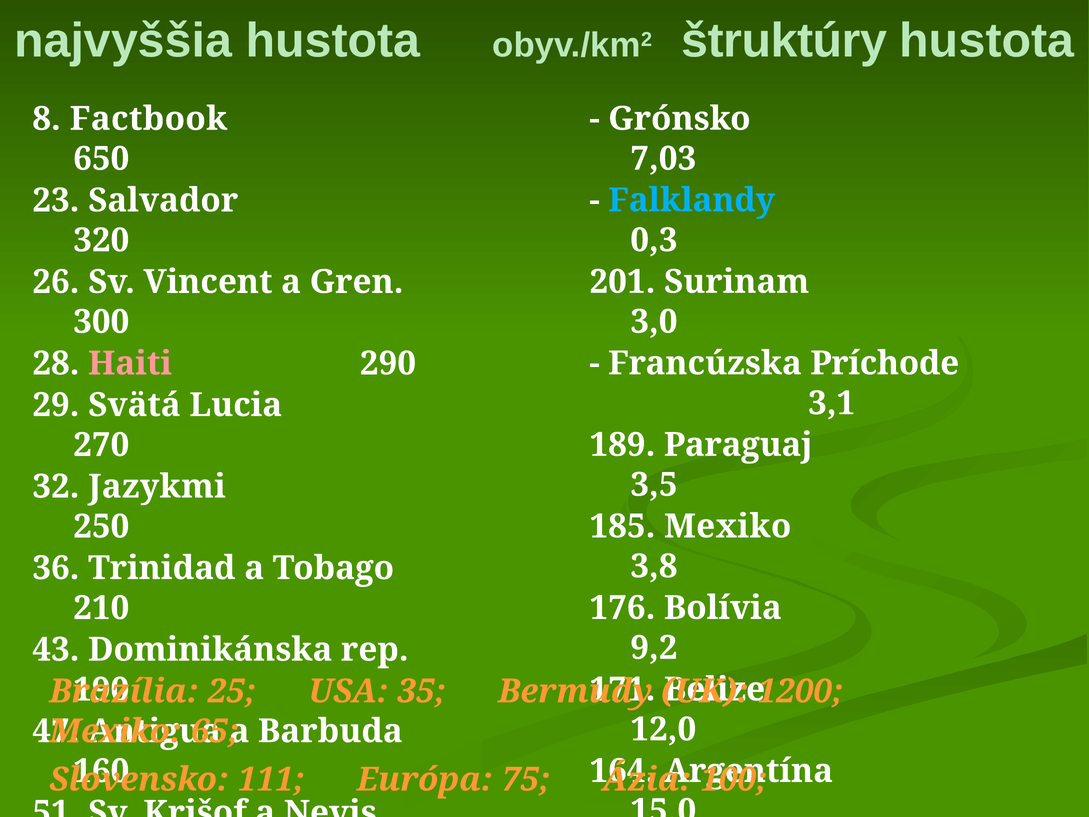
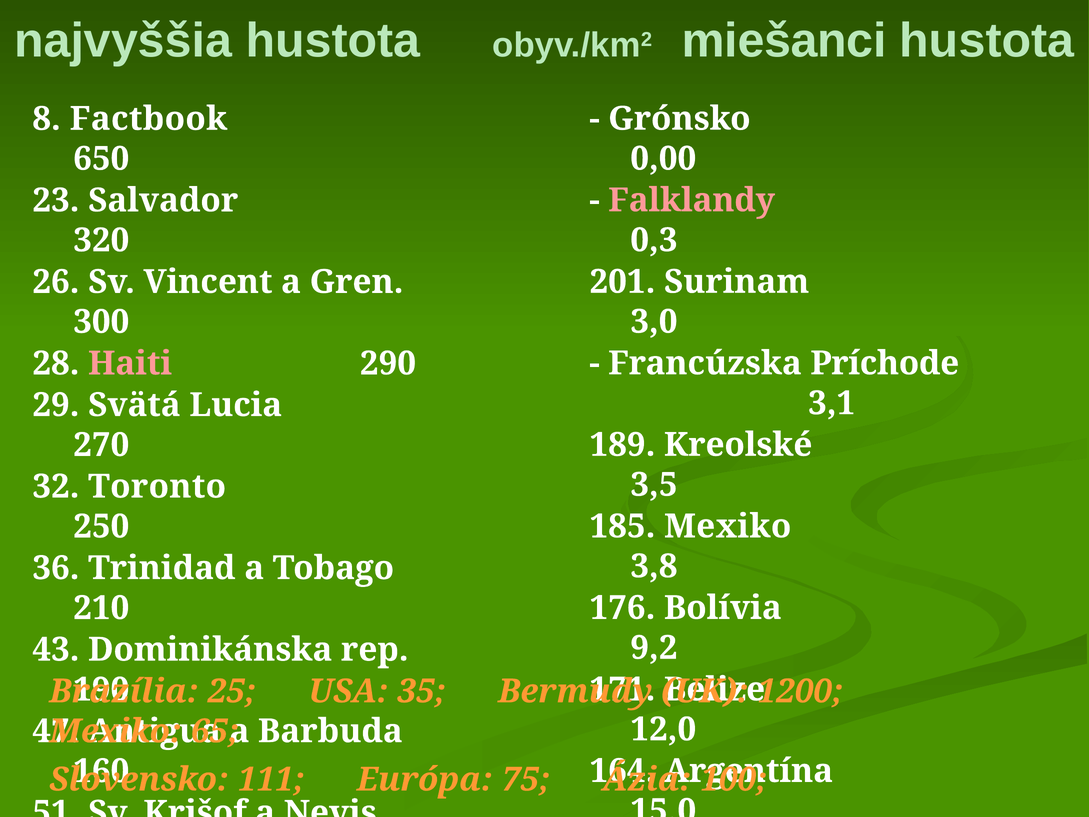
štruktúry: štruktúry -> miešanci (784, 41)
7,03: 7,03 -> 0,00 (663, 159)
Falklandy colour: light blue -> pink (692, 200)
189 Paraguaj: Paraguaj -> Kreolské (738, 445)
Jazykmi: Jazykmi -> Toronto (157, 486)
